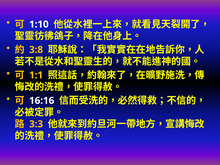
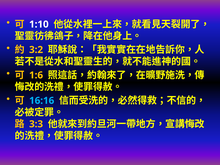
3:8: 3:8 -> 3:2 (36, 50)
1:1: 1:1 -> 1:6 (36, 75)
16:16 colour: white -> light blue (42, 101)
